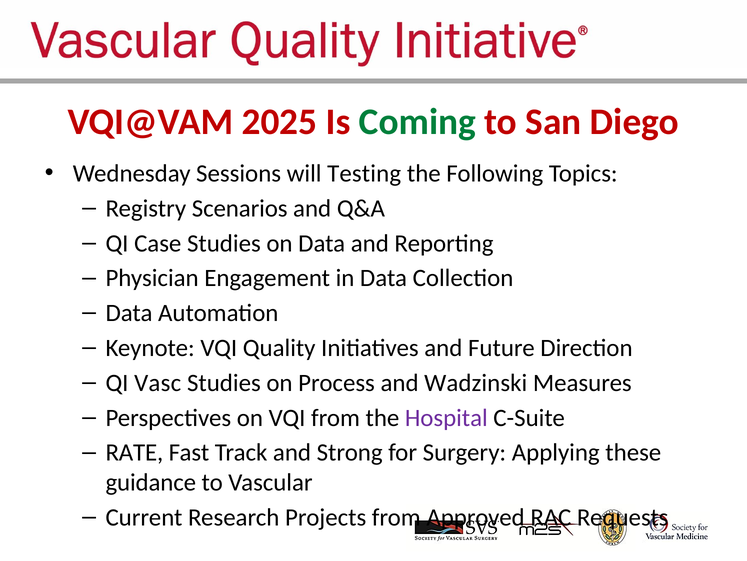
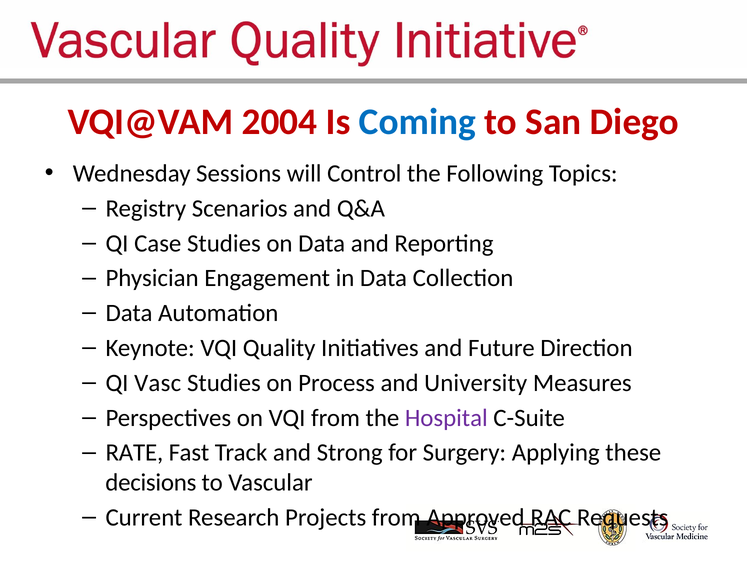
2025: 2025 -> 2004 (279, 122)
Coming colour: green -> blue (417, 122)
Testing: Testing -> Control (364, 173)
Wadzinski: Wadzinski -> University (476, 382)
guidance: guidance -> decisions (151, 482)
